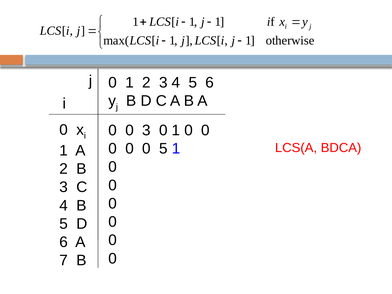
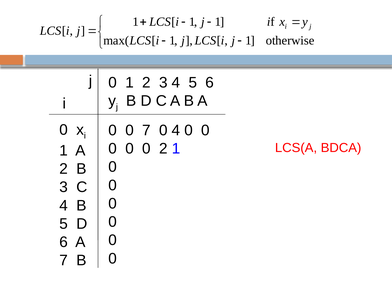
0 3: 3 -> 7 (146, 130)
1: 1 -> 4 (176, 130)
0 5: 5 -> 2 (163, 149)
